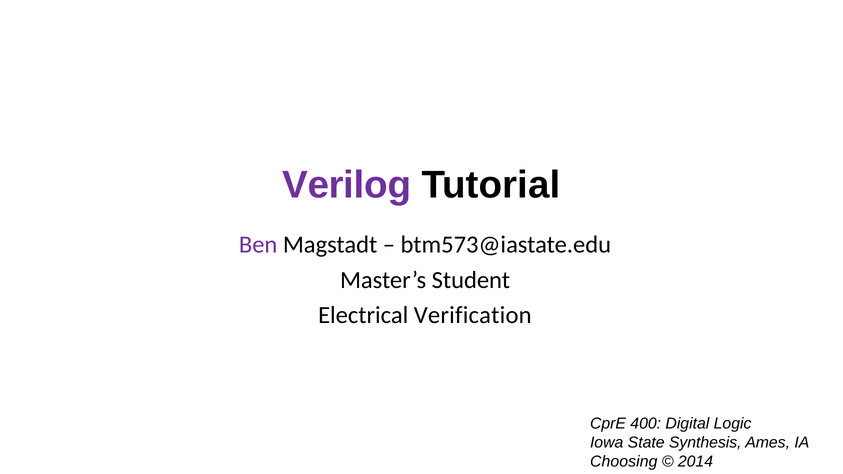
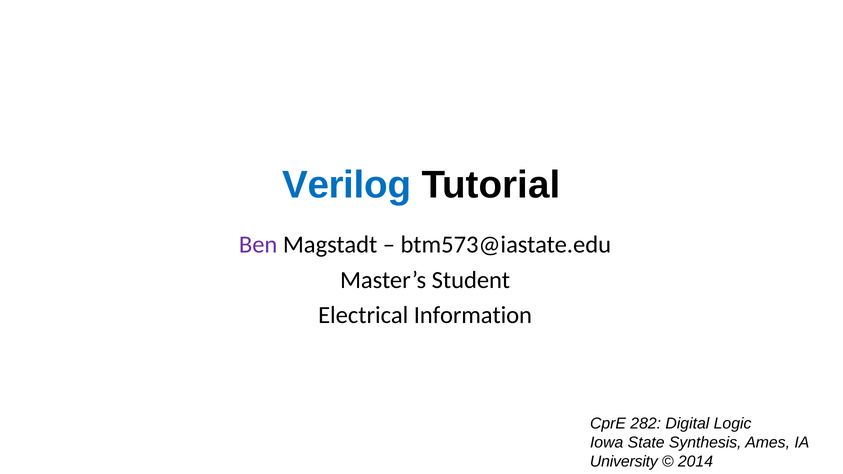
Verilog colour: purple -> blue (347, 185)
Verification: Verification -> Information (473, 315)
400: 400 -> 282 (646, 424)
Choosing: Choosing -> University (624, 462)
